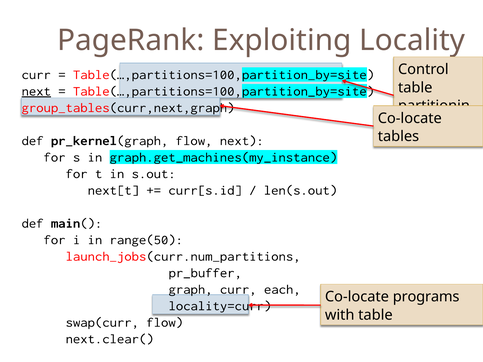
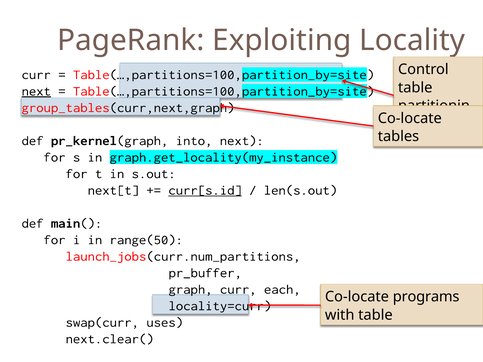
pr_kernel(graph flow: flow -> into (194, 141)
graph.get_machines(my_instance: graph.get_machines(my_instance -> graph.get_locality(my_instance (223, 157)
curr[s.id underline: none -> present (205, 190)
swap(curr flow: flow -> uses (165, 322)
